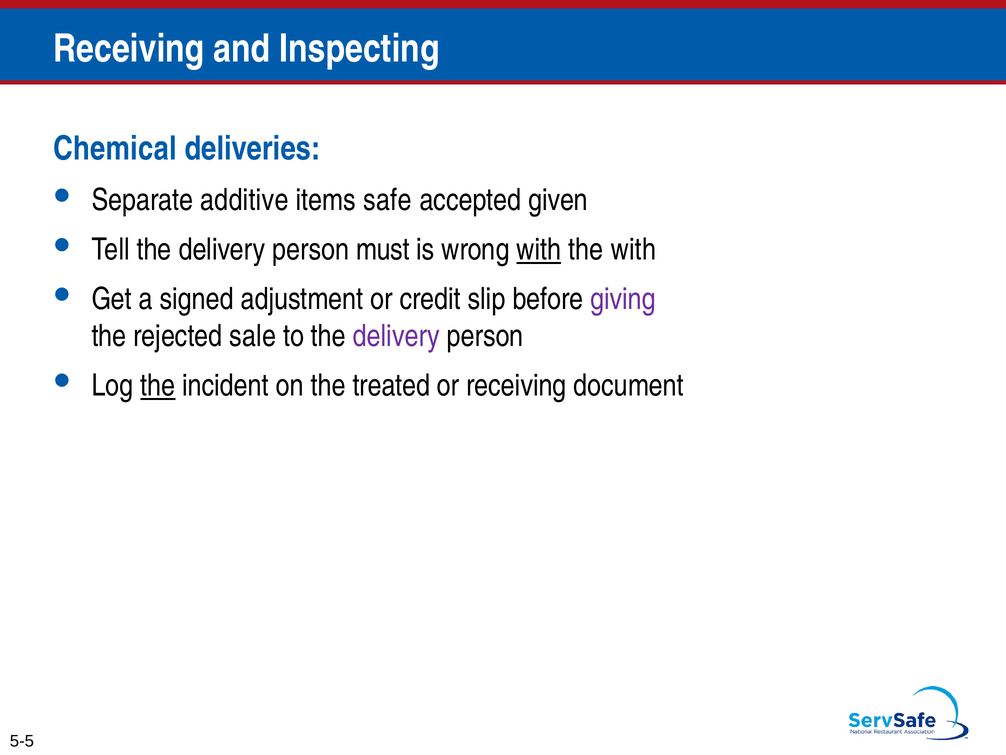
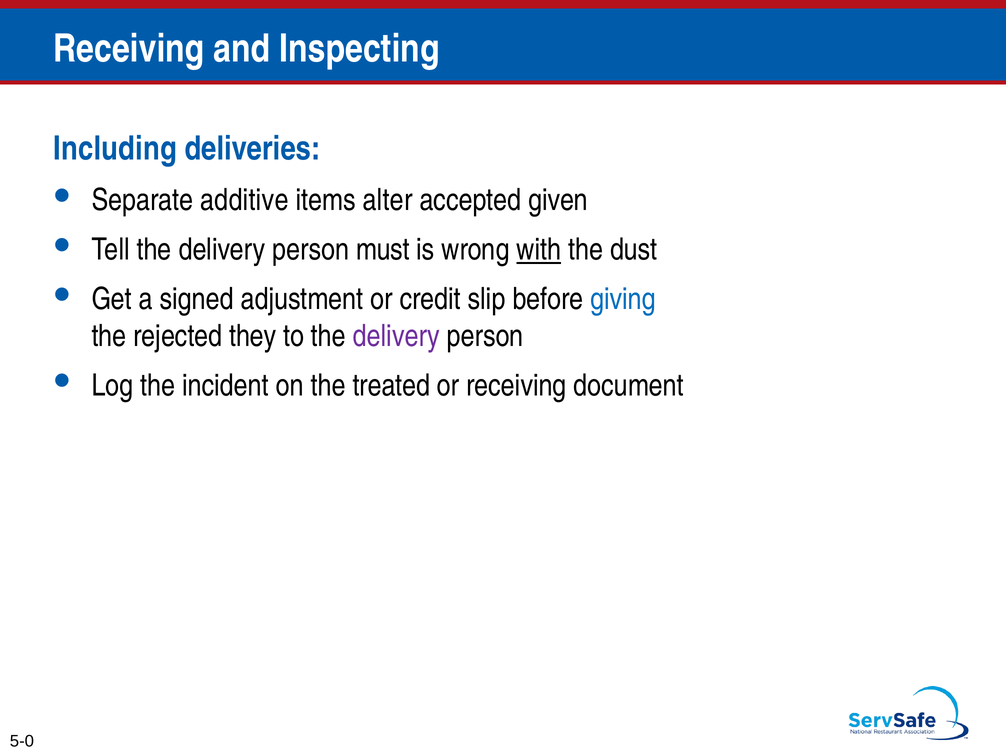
Chemical: Chemical -> Including (115, 149)
safe: safe -> alter (388, 200)
the with: with -> dust (634, 250)
giving colour: purple -> blue (623, 299)
sale: sale -> they (253, 336)
the underline: present -> none (158, 385)
5-5: 5-5 -> 5-0 (22, 741)
